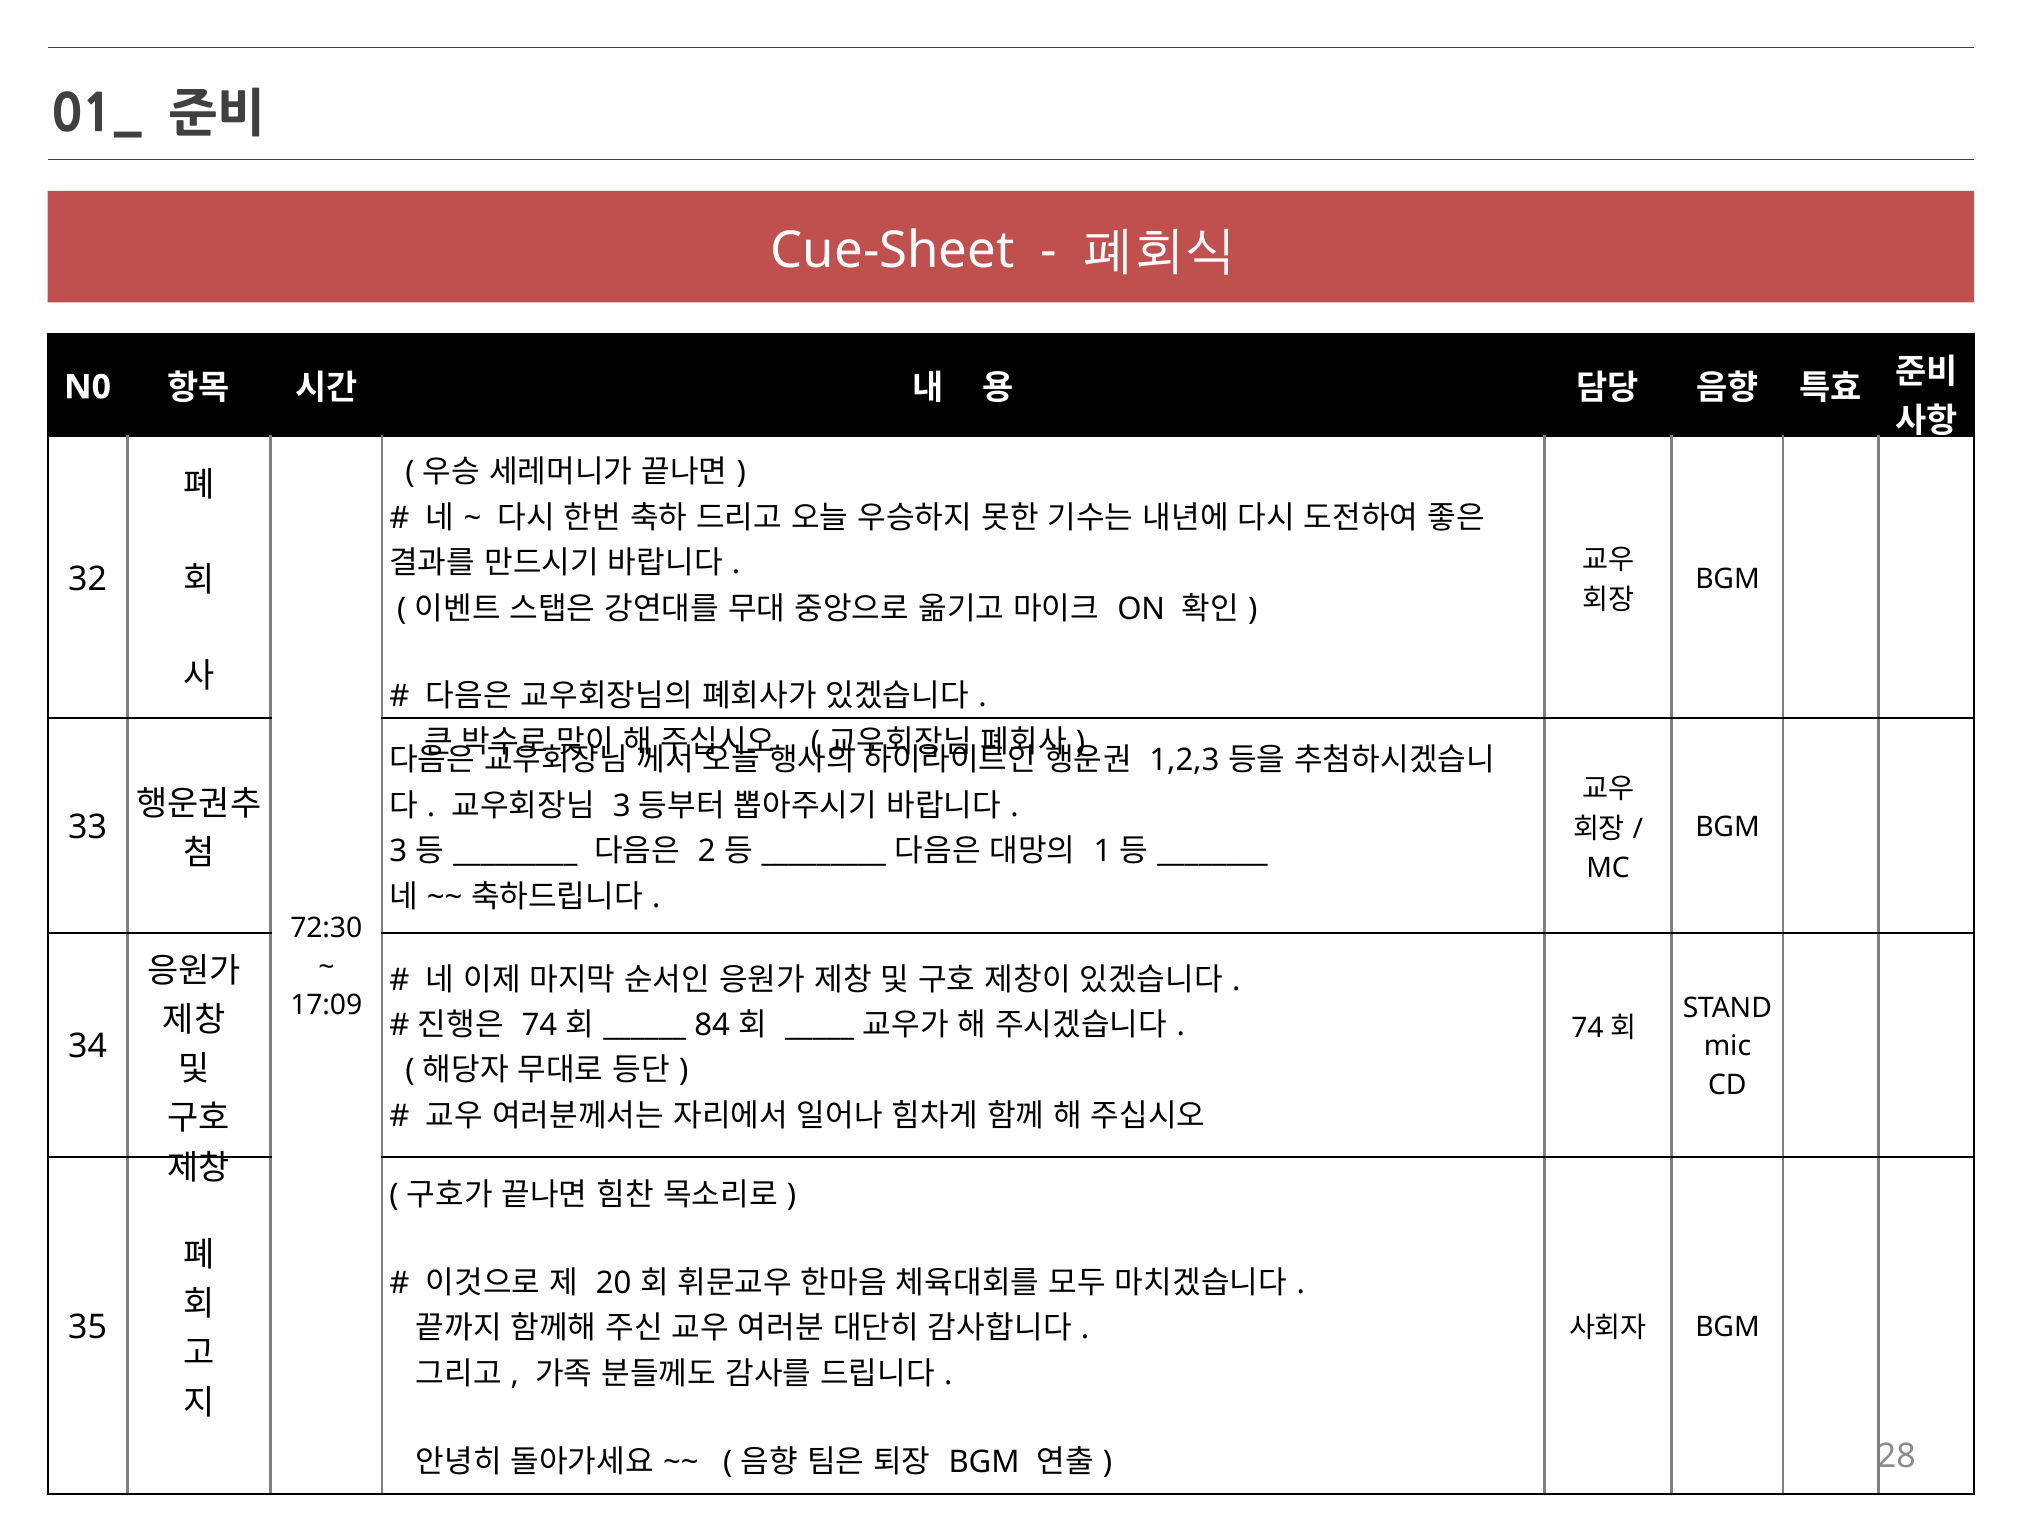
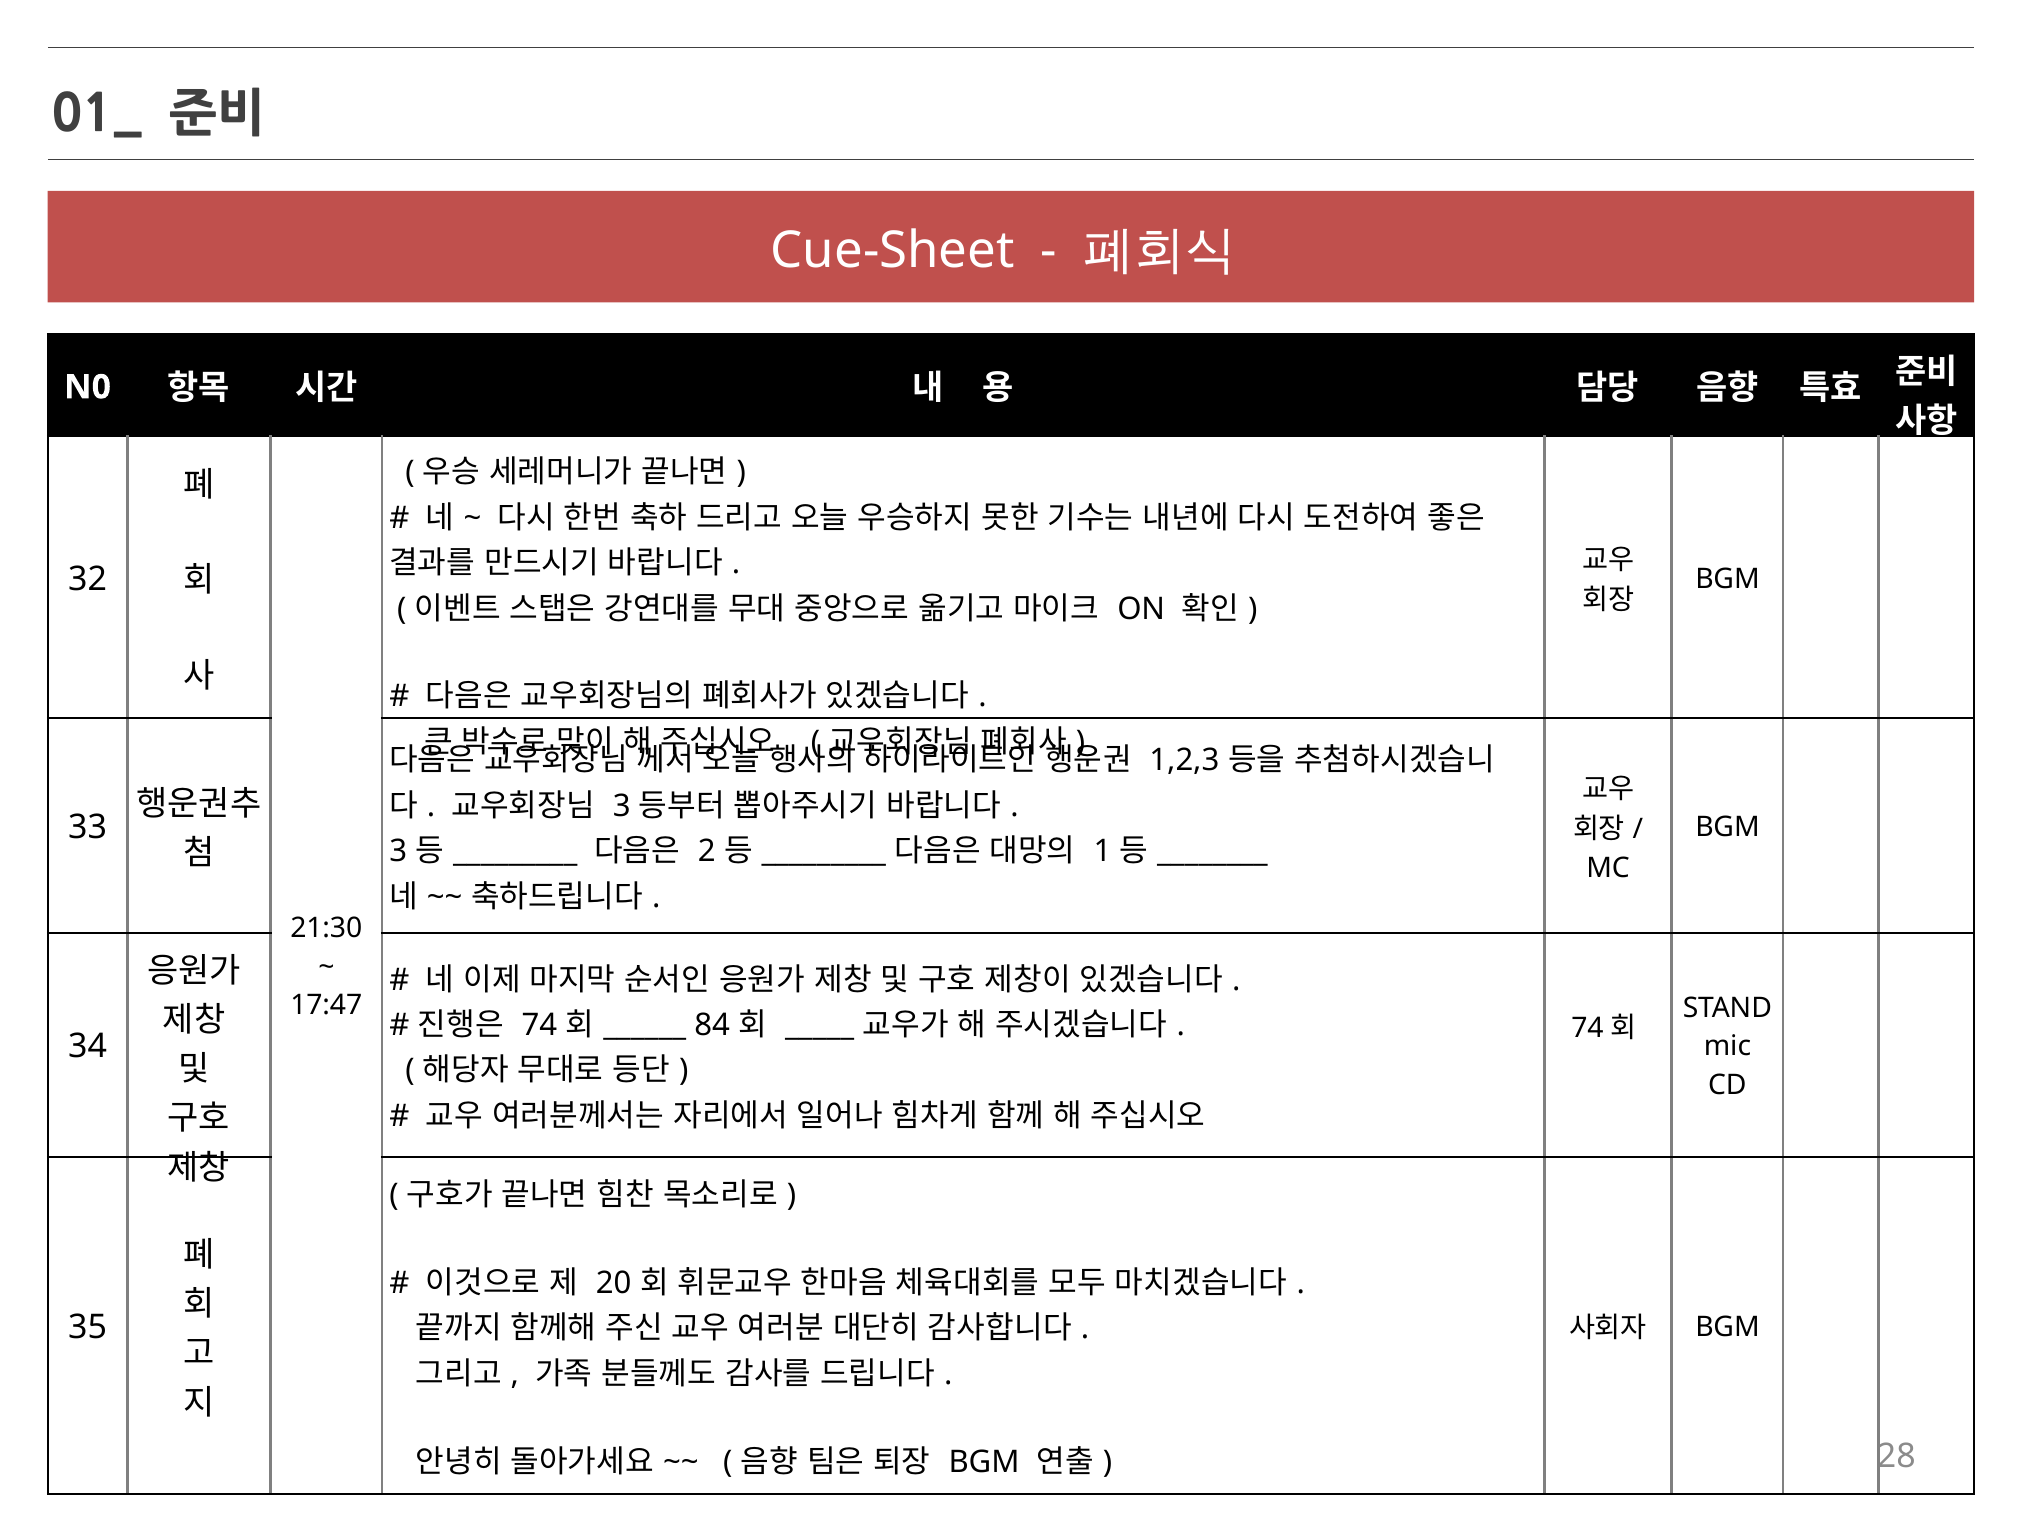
72:30: 72:30 -> 21:30 (326, 929)
17:09: 17:09 -> 17:47 (326, 1005)
